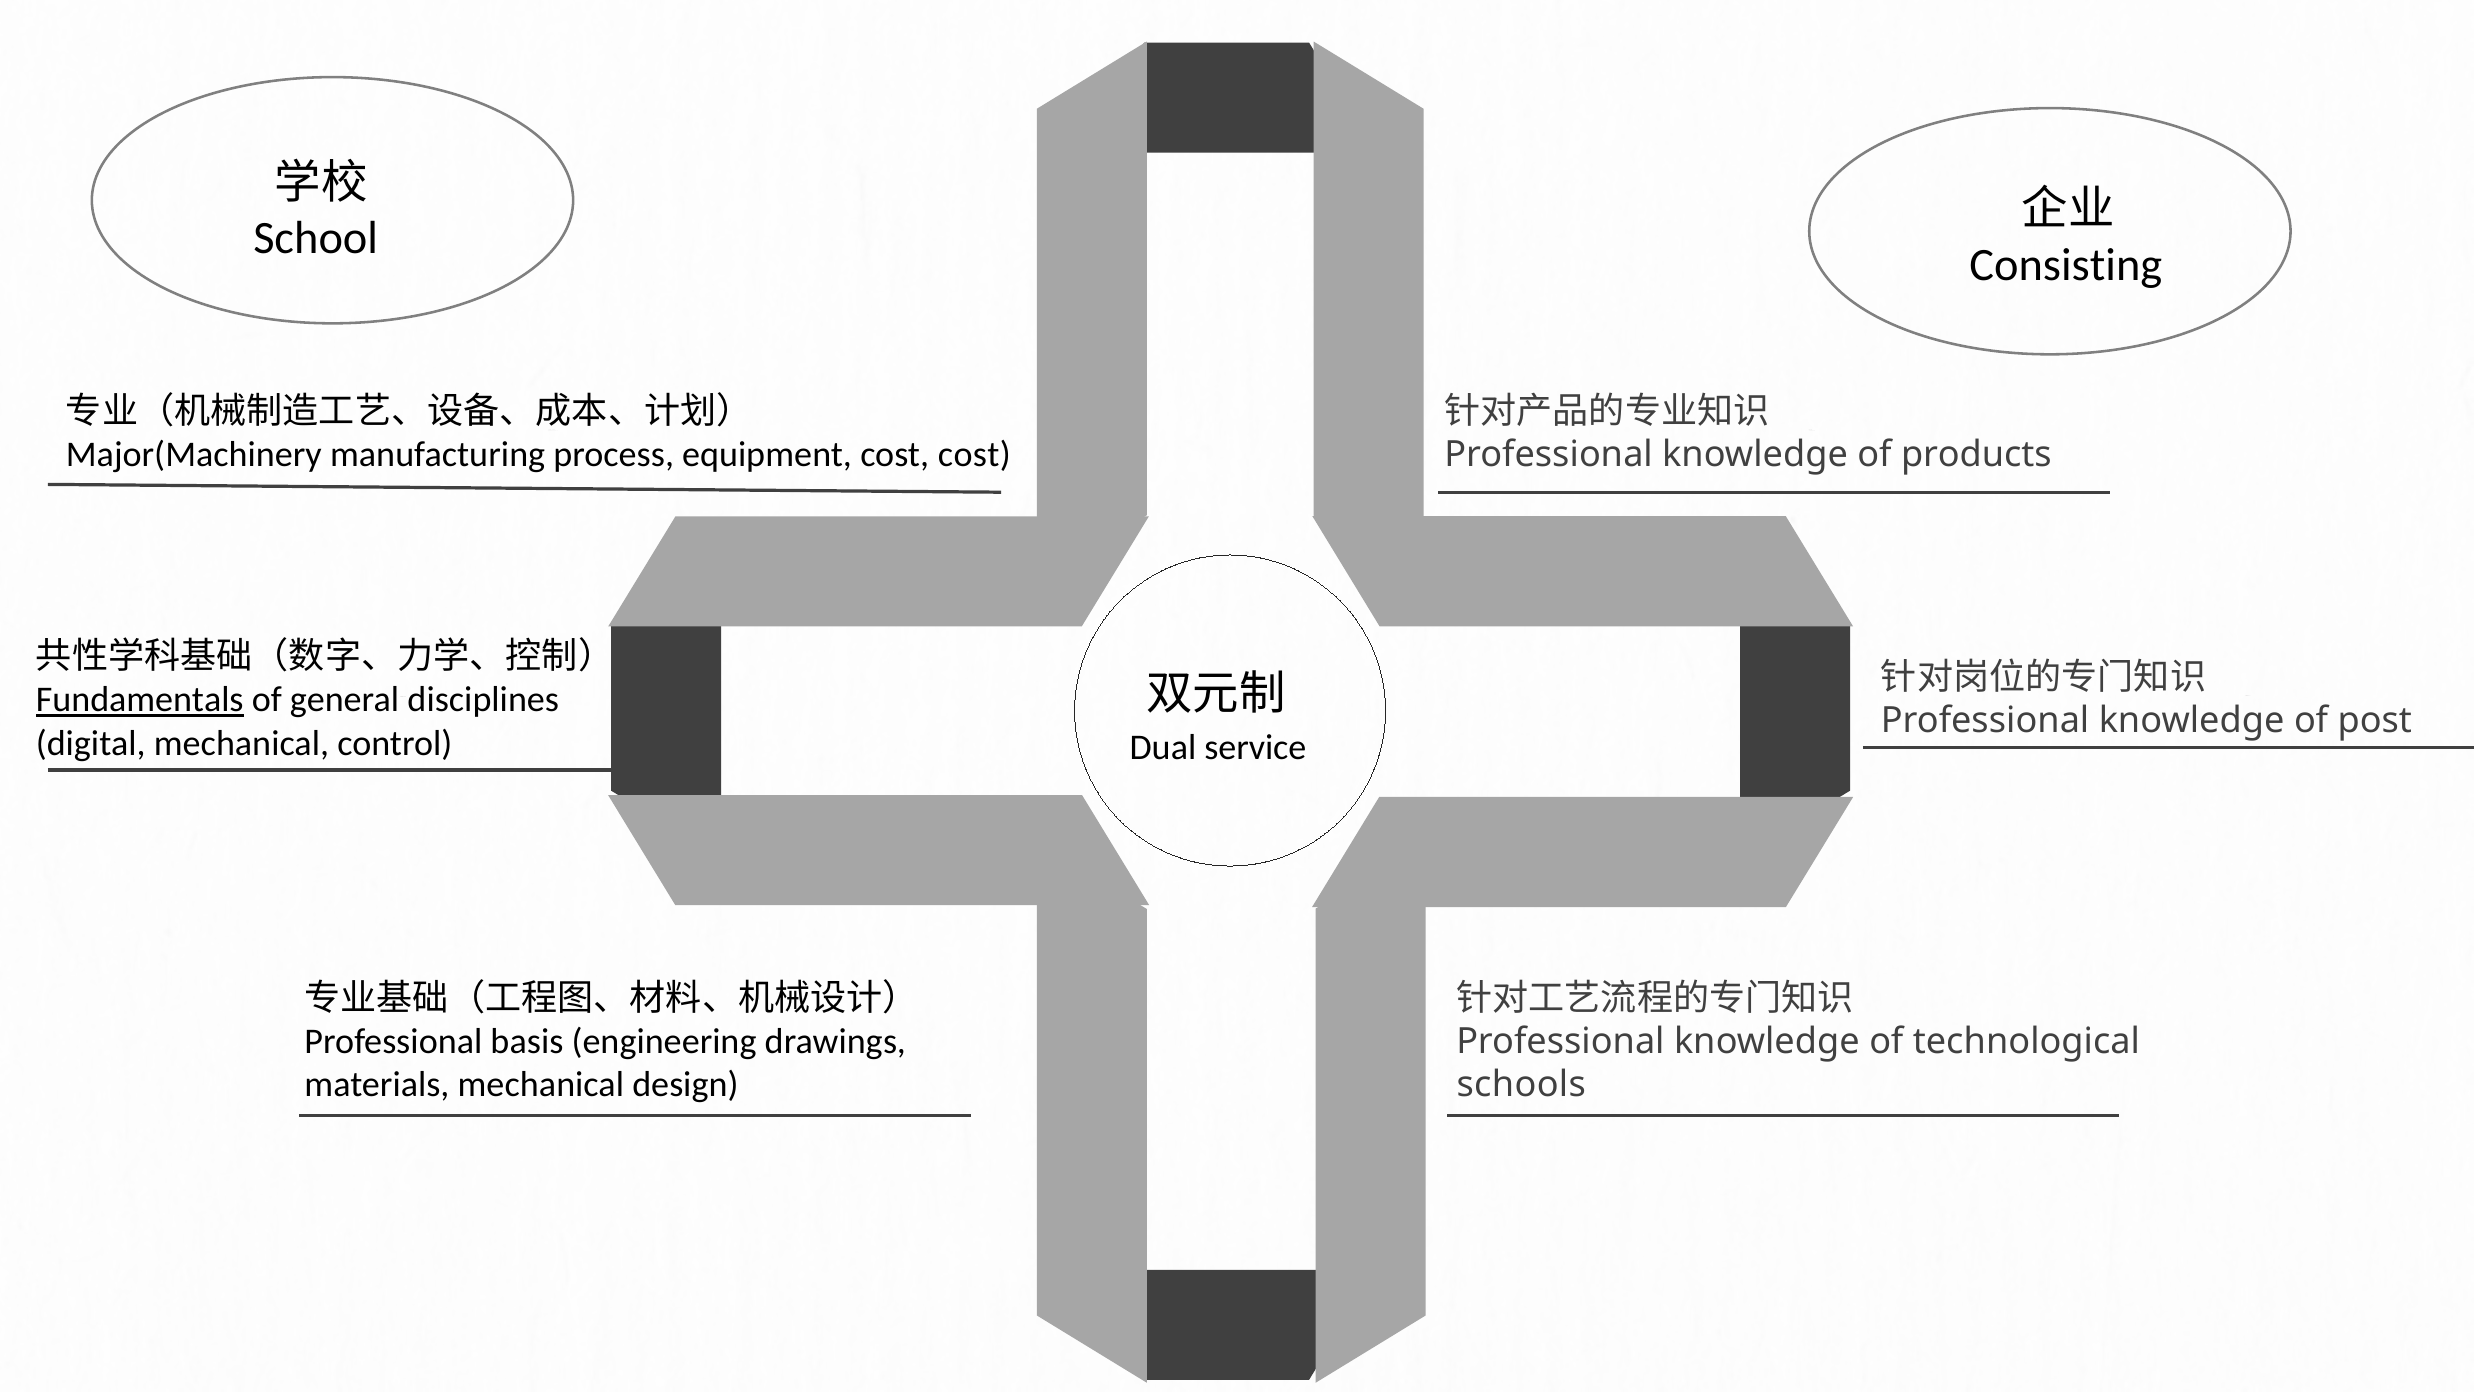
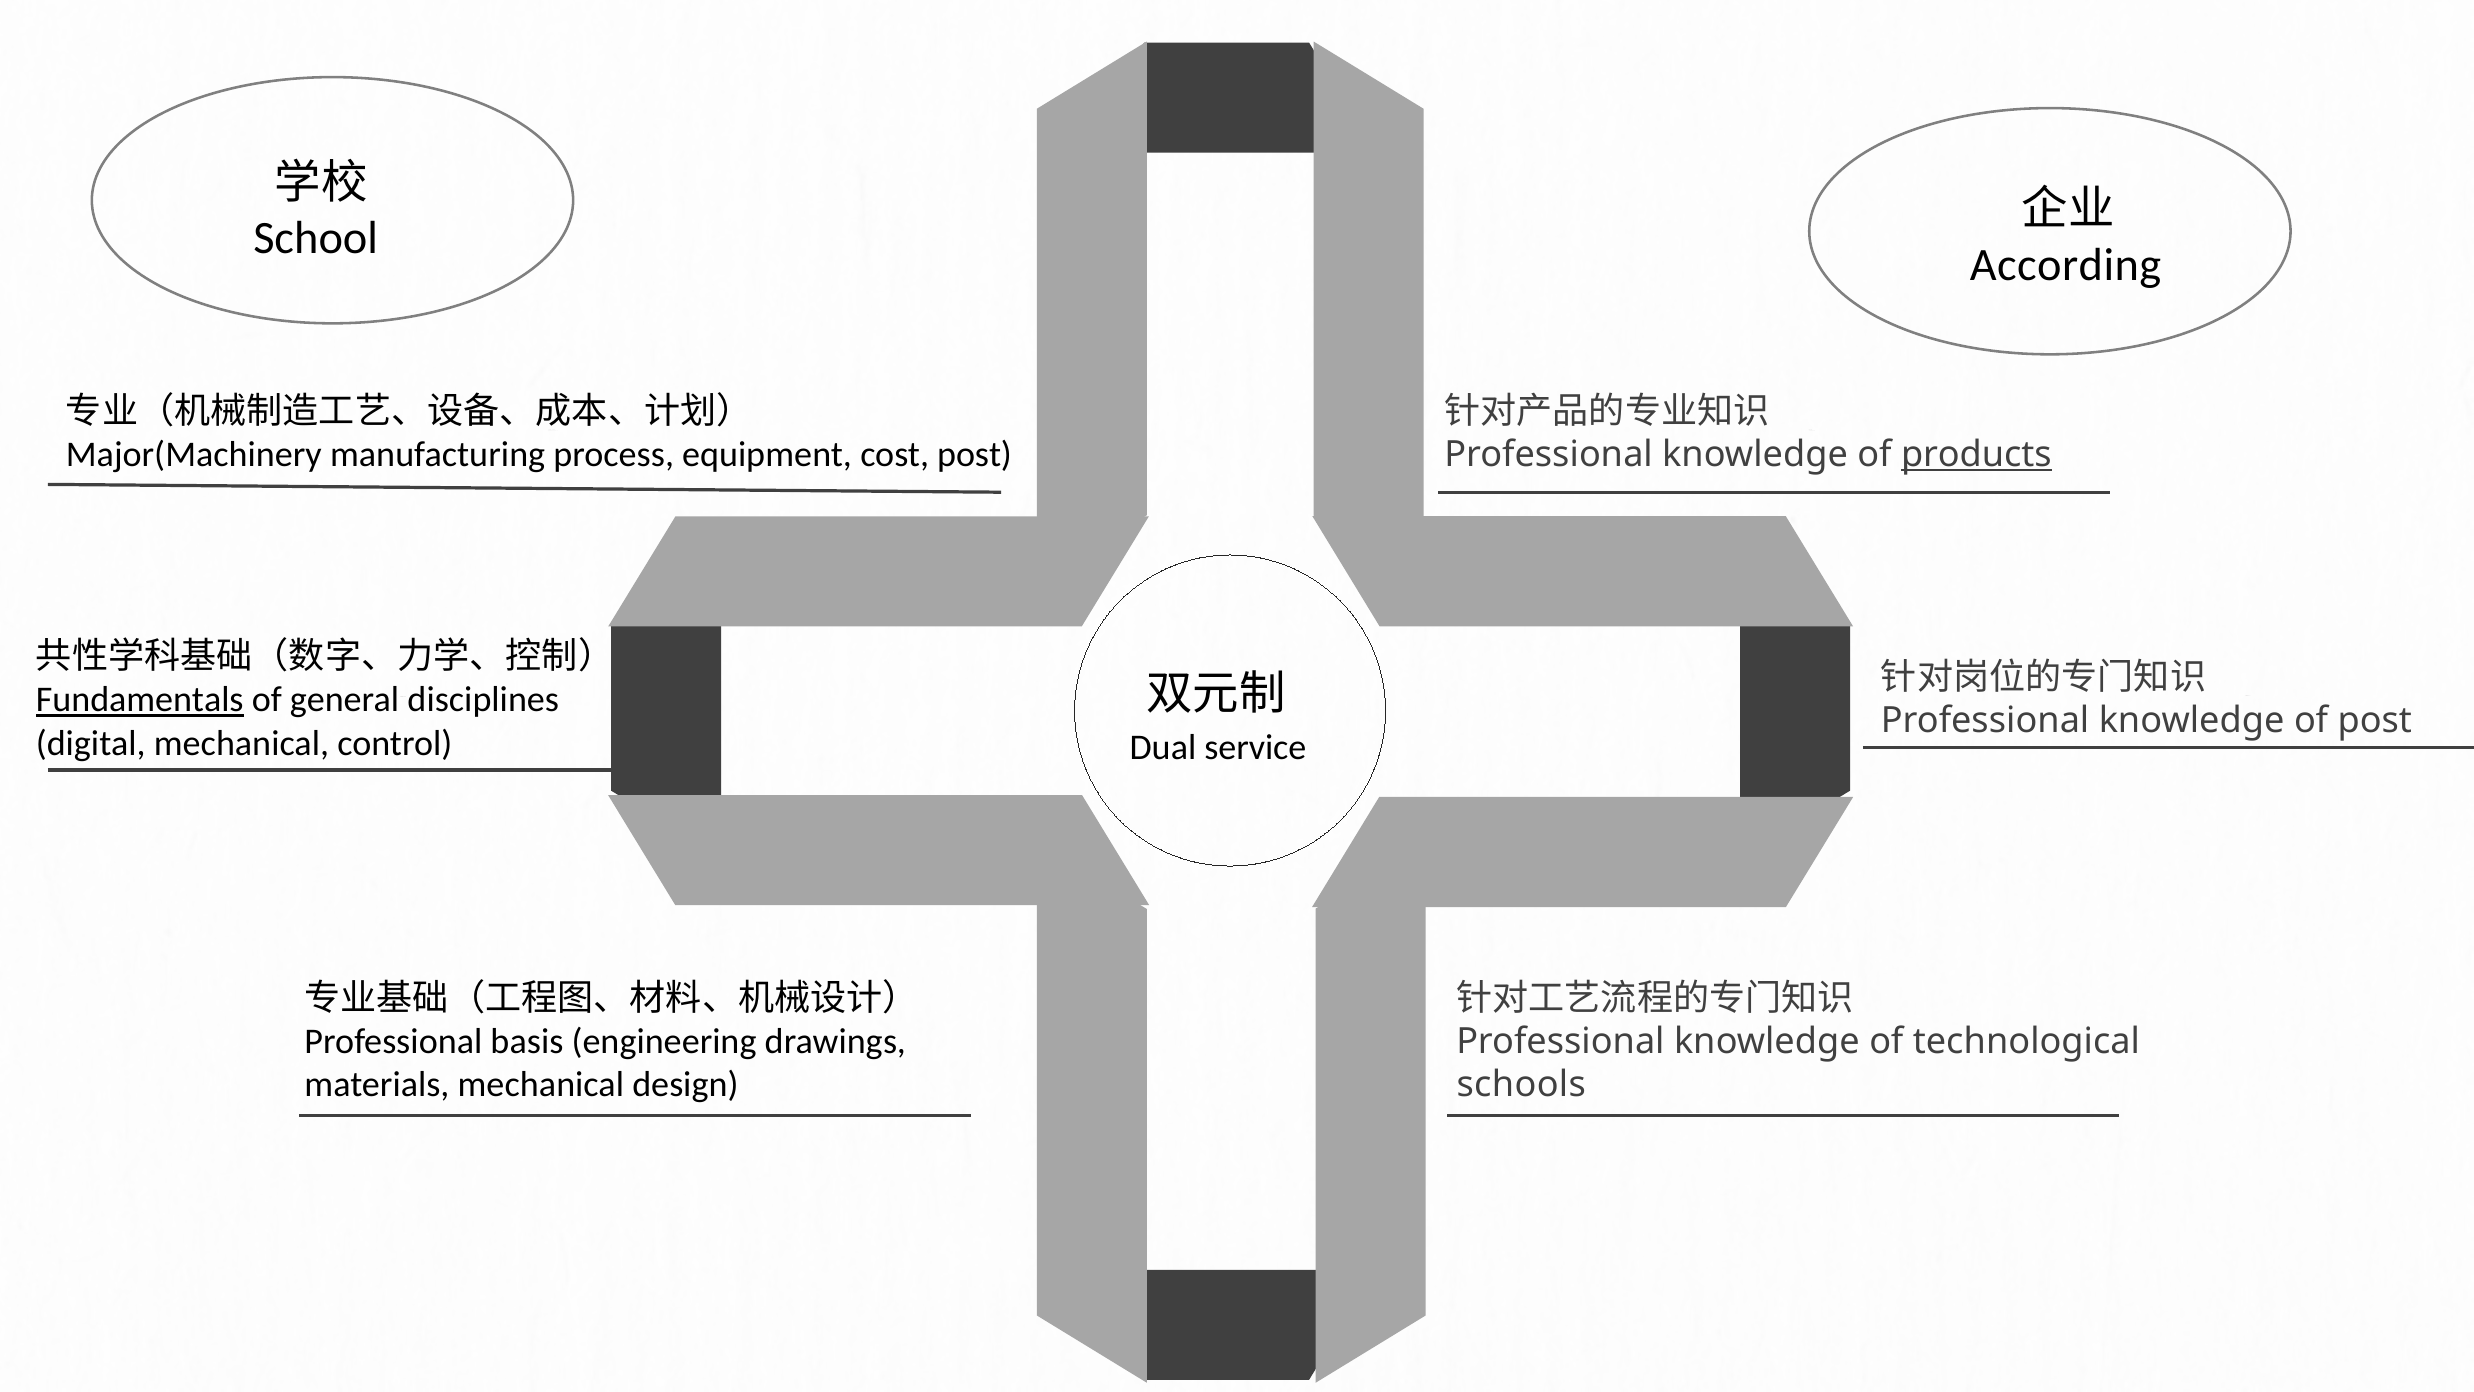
Consisting: Consisting -> According (2066, 265)
cost cost: cost -> post (975, 455)
products underline: none -> present (1976, 455)
